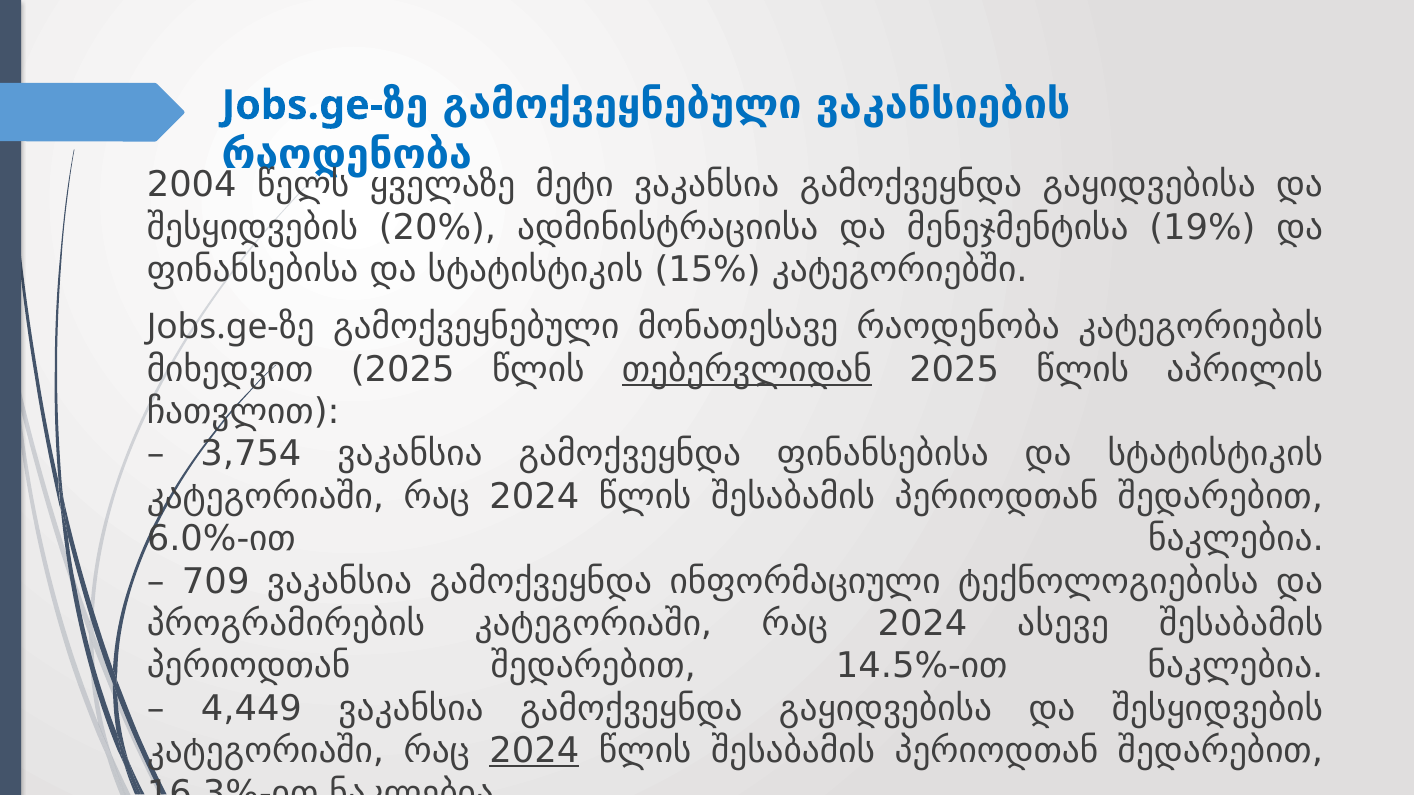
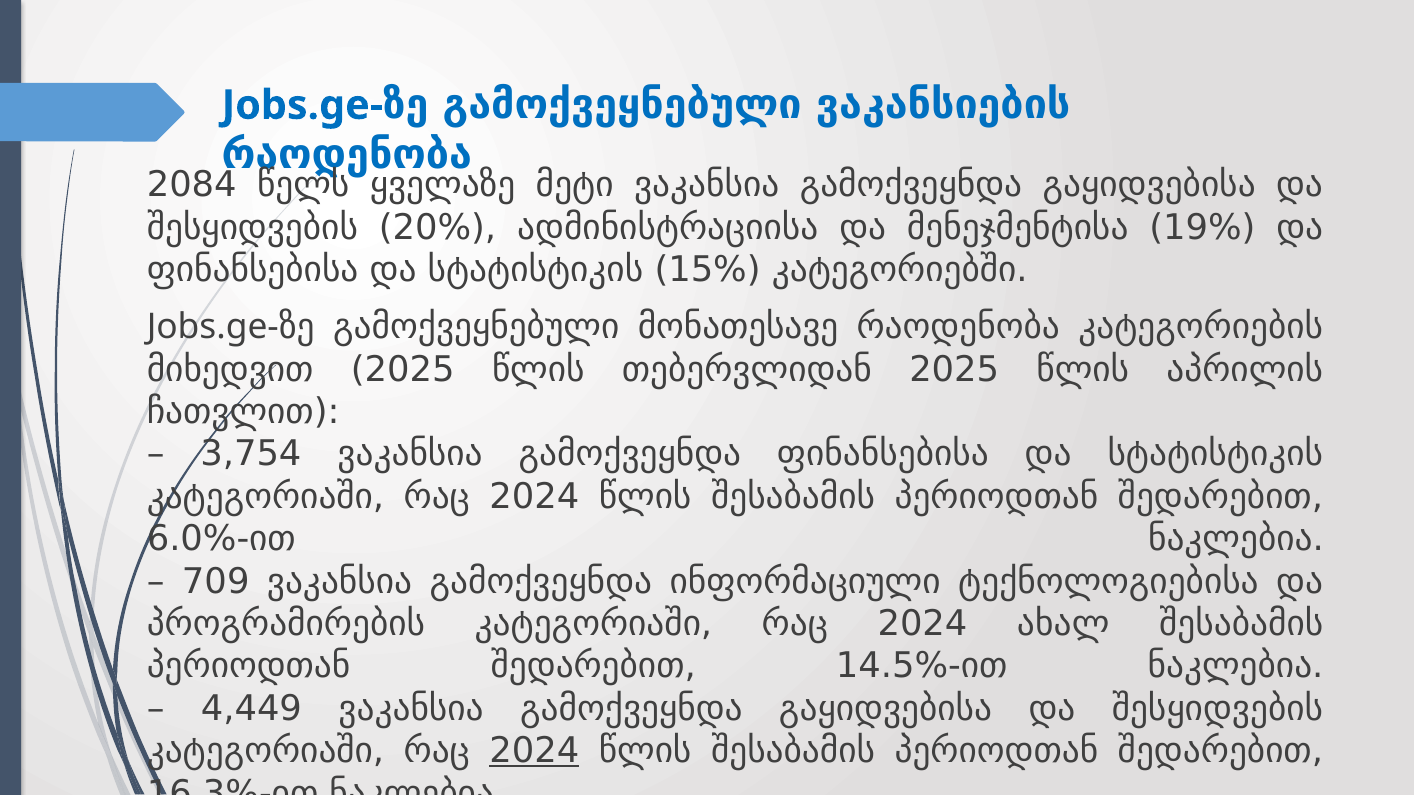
2004: 2004 -> 2084 (192, 185)
თებერვლიდან underline: present -> none (747, 370)
ასევე: ასევე -> ახალ (1063, 624)
